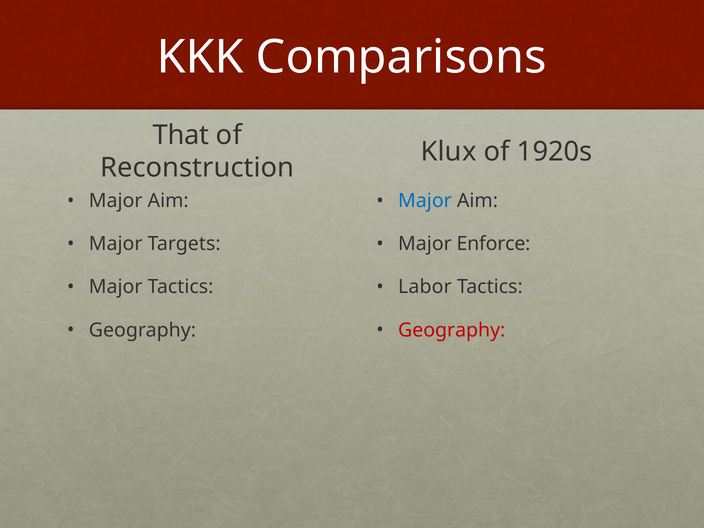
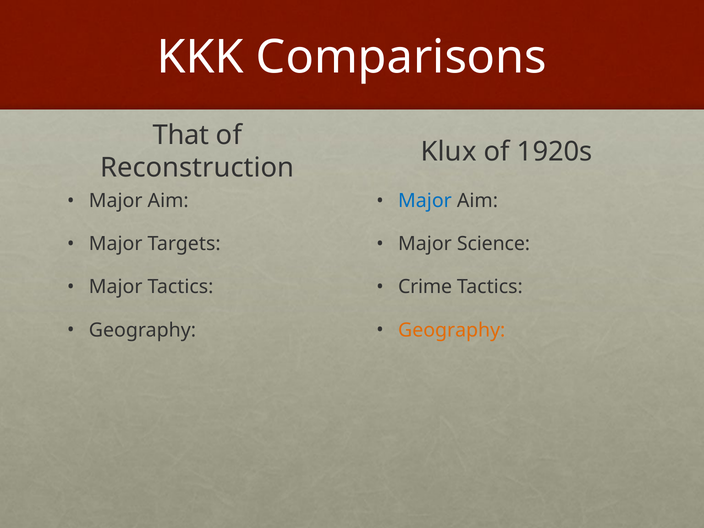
Enforce: Enforce -> Science (493, 244)
Labor: Labor -> Crime (425, 287)
Geography colour: red -> orange (452, 330)
